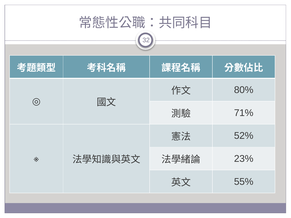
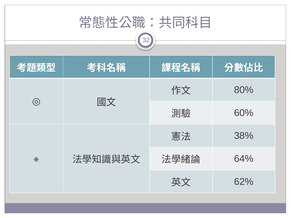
71%: 71% -> 60% (244, 113)
52%: 52% -> 38% (244, 136)
23%: 23% -> 64% (244, 159)
55%: 55% -> 62% (244, 182)
